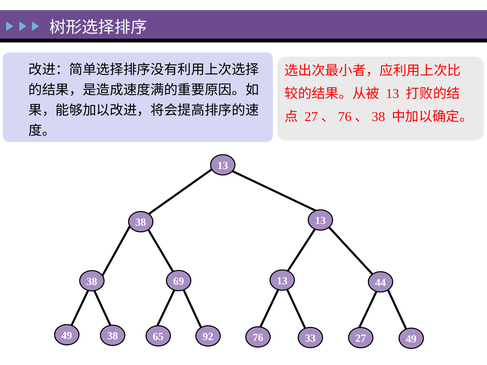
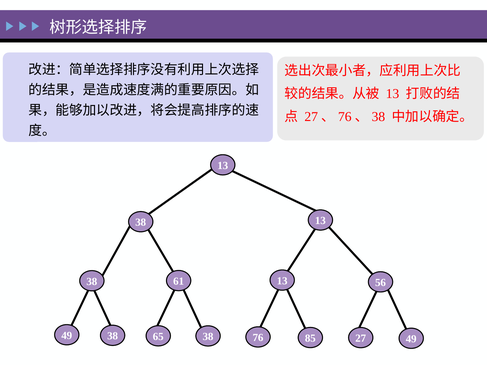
69: 69 -> 61 (179, 282)
44: 44 -> 56 (380, 283)
92: 92 -> 38 (208, 337)
33: 33 -> 85 (310, 339)
